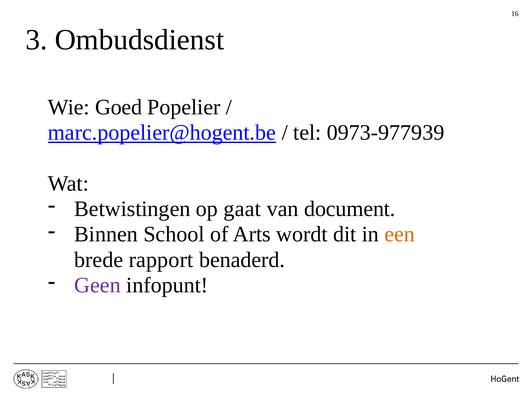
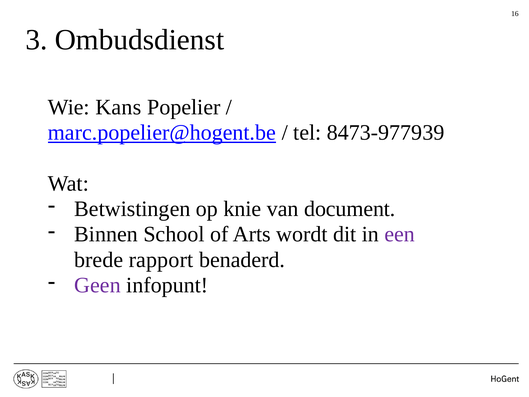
Goed: Goed -> Kans (118, 107)
0973-977939: 0973-977939 -> 8473-977939 (386, 133)
gaat: gaat -> knie (242, 209)
een colour: orange -> purple (400, 234)
